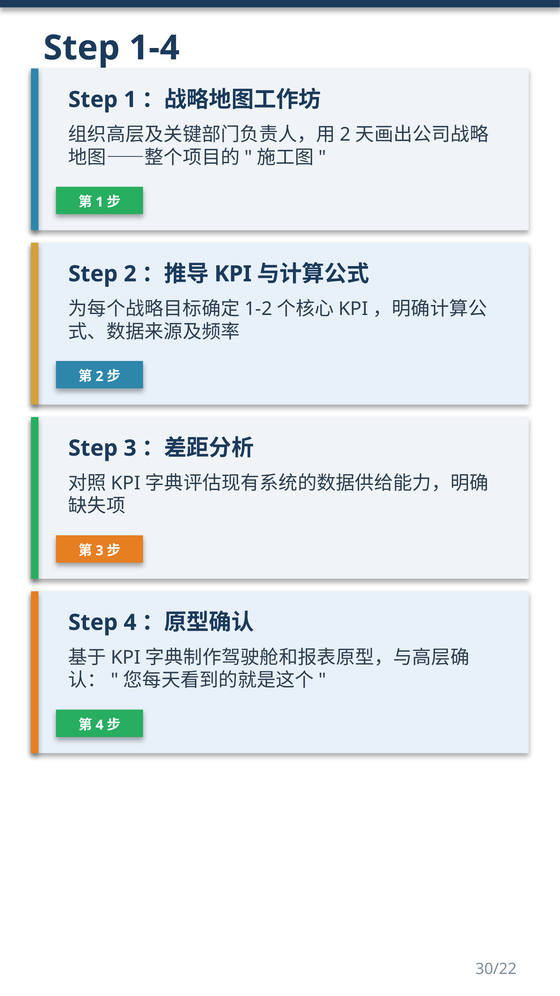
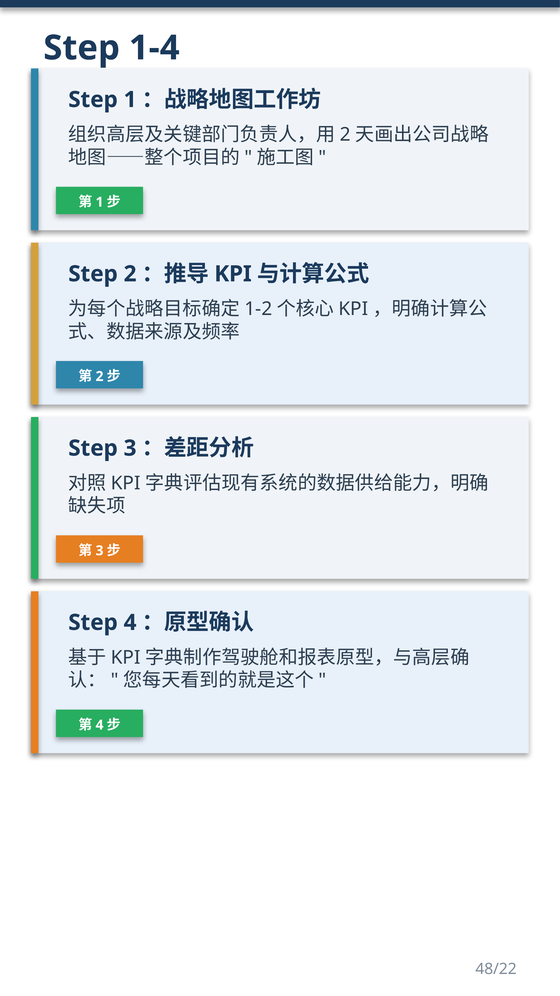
30/22: 30/22 -> 48/22 (496, 969)
